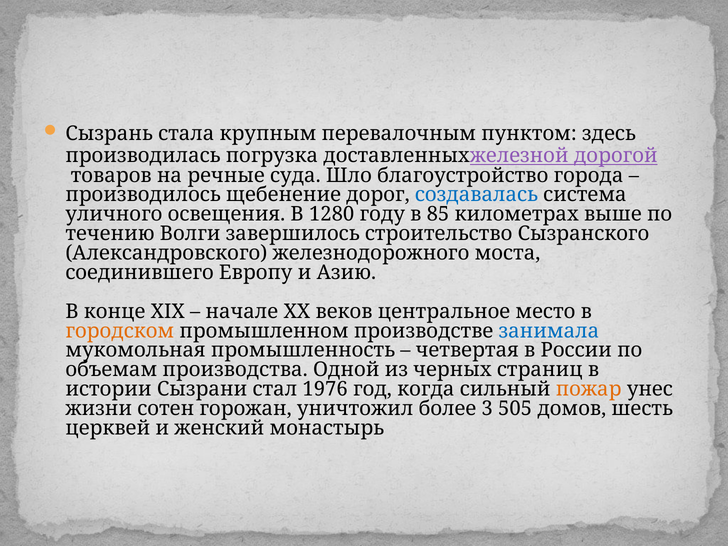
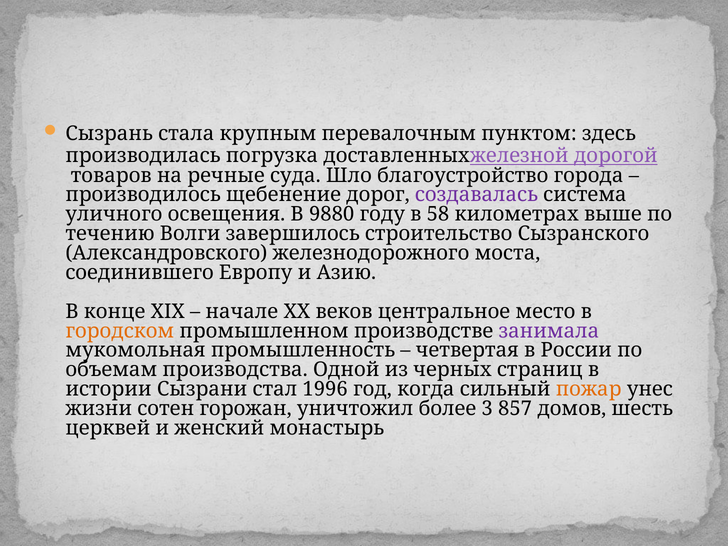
создавалась colour: blue -> purple (476, 195)
1280: 1280 -> 9880 (332, 214)
85: 85 -> 58 (438, 214)
занимала colour: blue -> purple (549, 331)
1976: 1976 -> 1996 (325, 389)
505: 505 -> 857 (515, 409)
